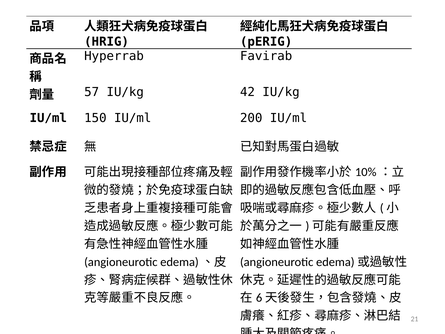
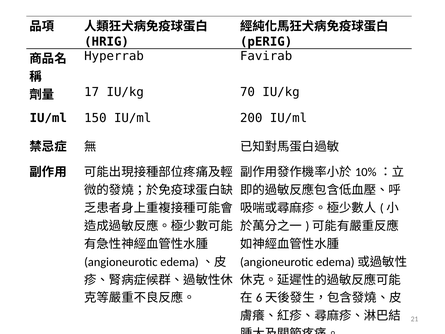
57: 57 -> 17 (92, 92)
42: 42 -> 70 (247, 92)
